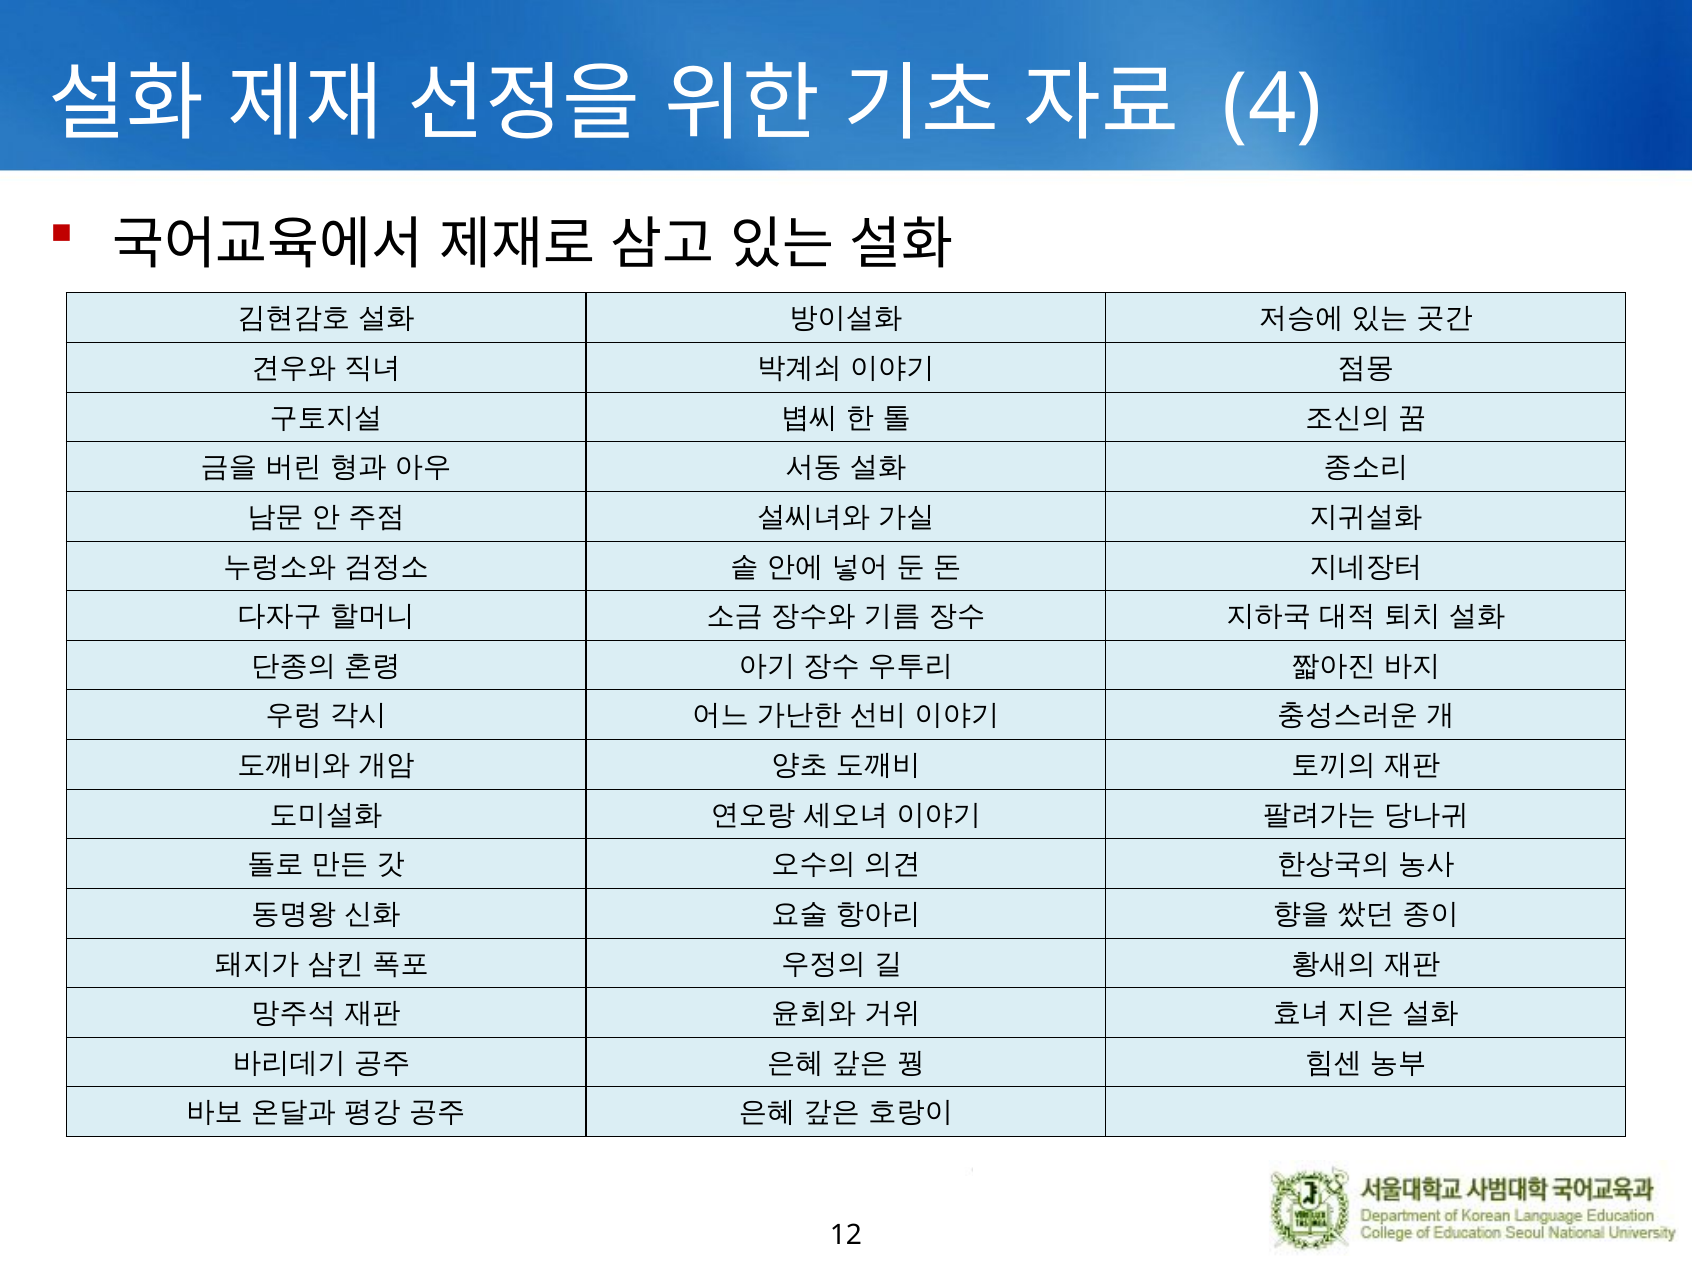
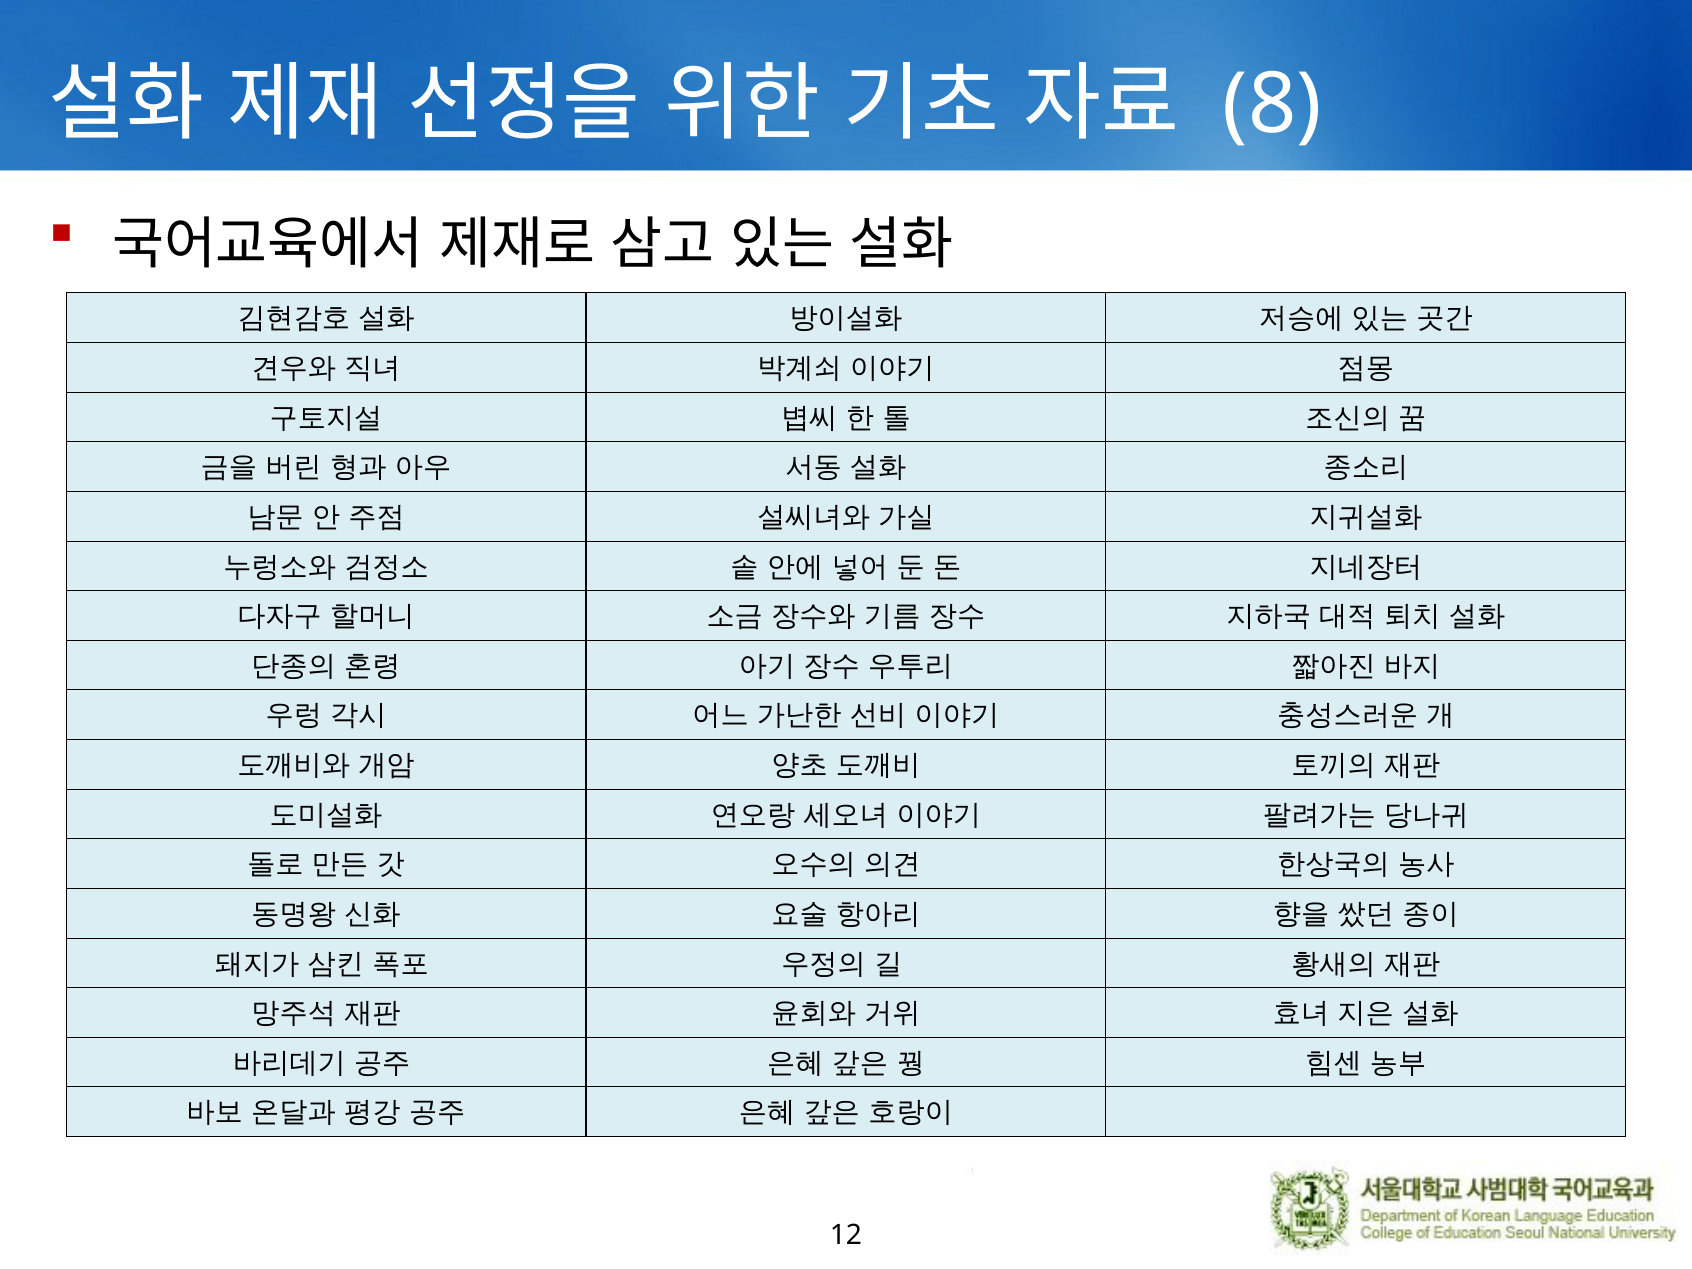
4: 4 -> 8 (1272, 105)
